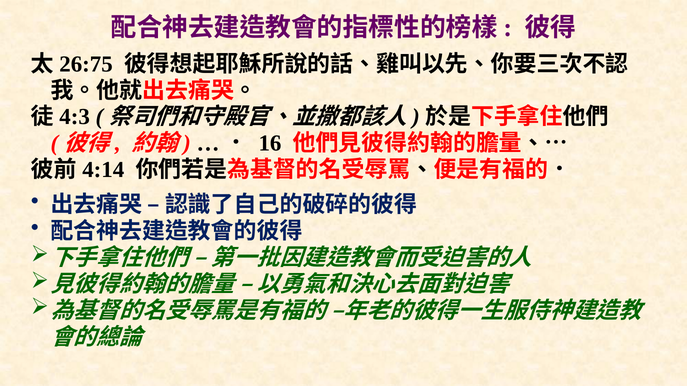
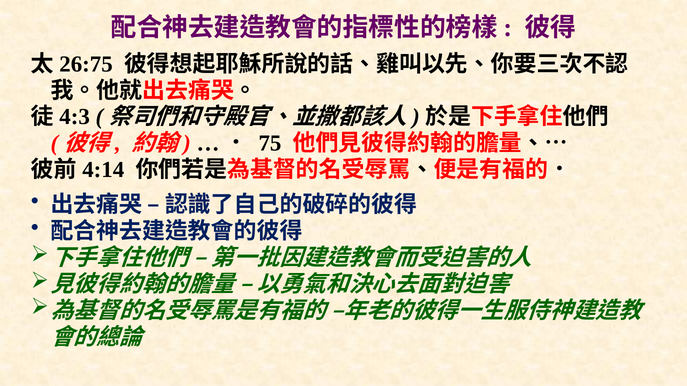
16: 16 -> 75 (270, 144)
